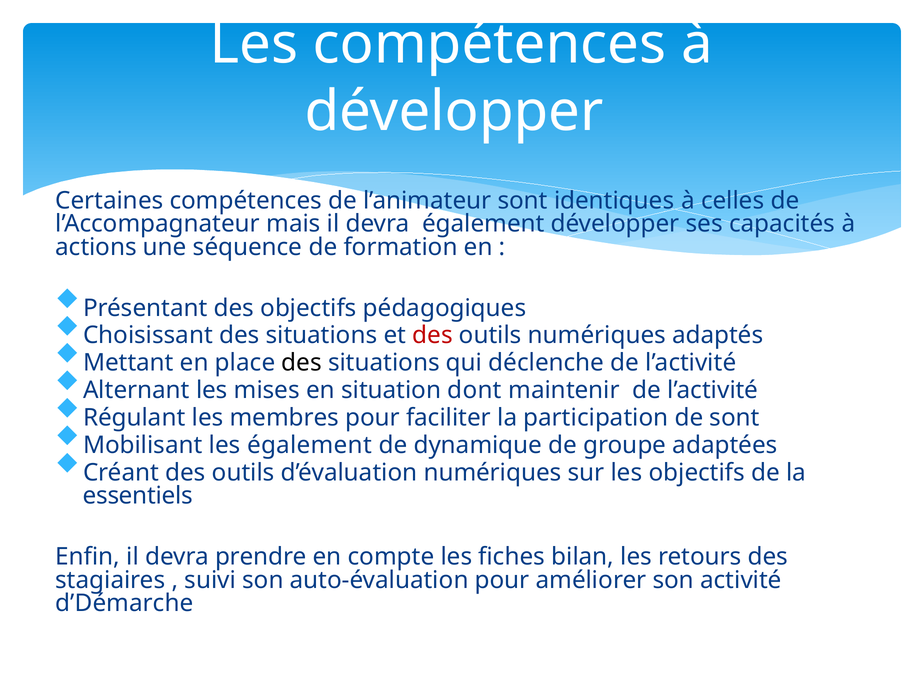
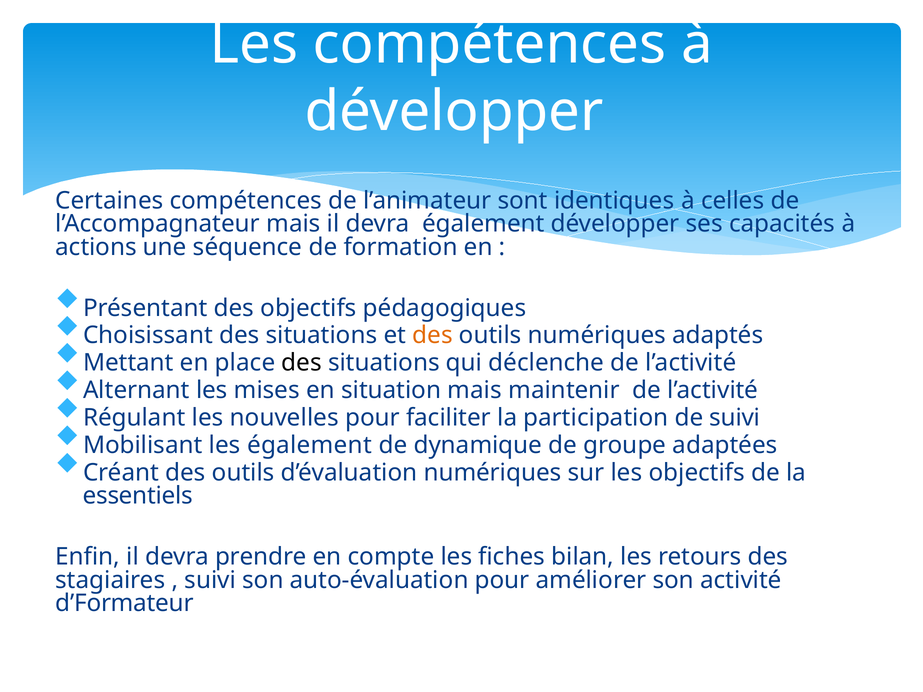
des colour: red -> orange (433, 336)
situation dont: dont -> mais (475, 390)
membres: membres -> nouvelles (284, 418)
de sont: sont -> suivi (735, 418)
d’Démarche: d’Démarche -> d’Formateur (125, 604)
